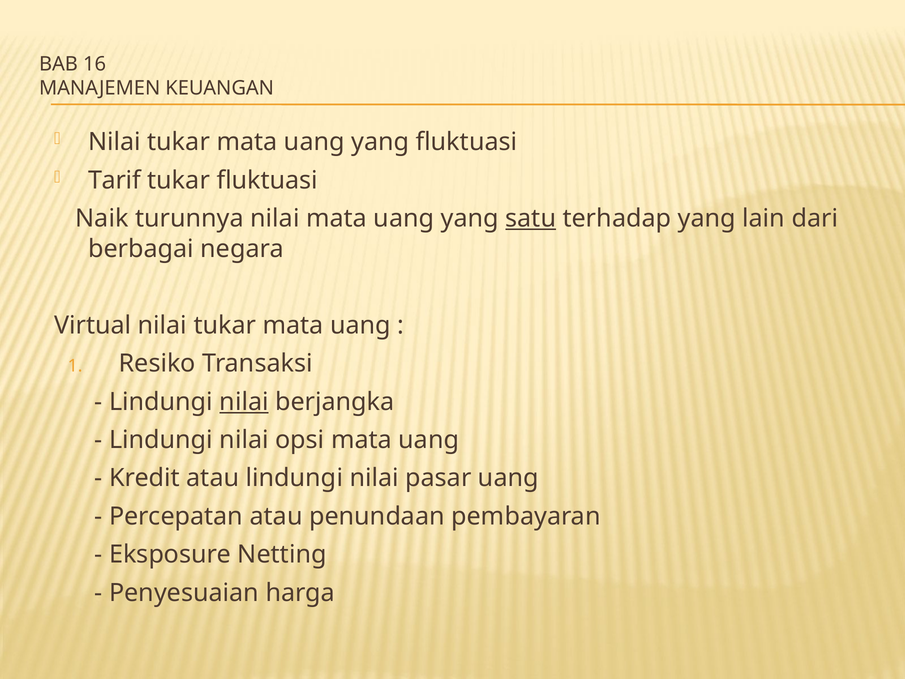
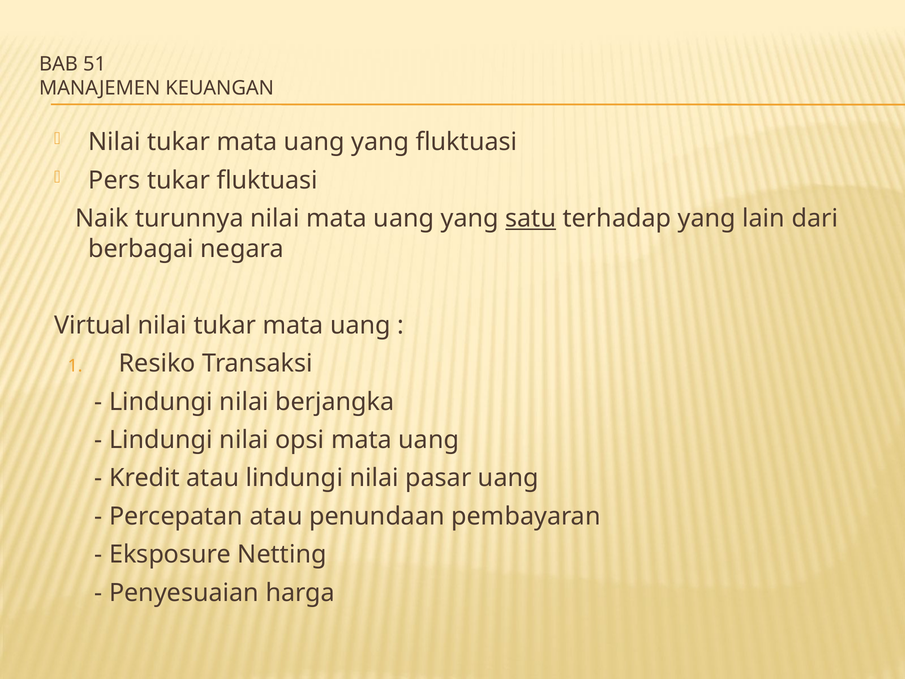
16: 16 -> 51 (95, 64)
Tarif: Tarif -> Pers (114, 180)
nilai underline: present -> none (244, 402)
